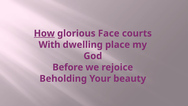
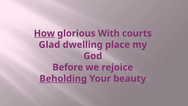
Face: Face -> With (109, 33)
With: With -> Glad (49, 45)
Beholding underline: none -> present (63, 78)
